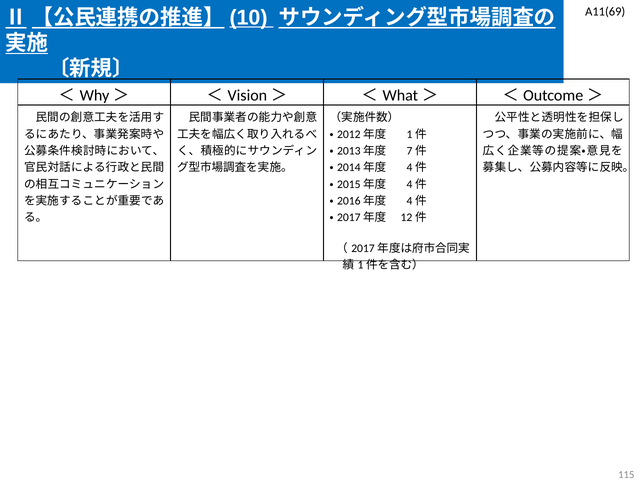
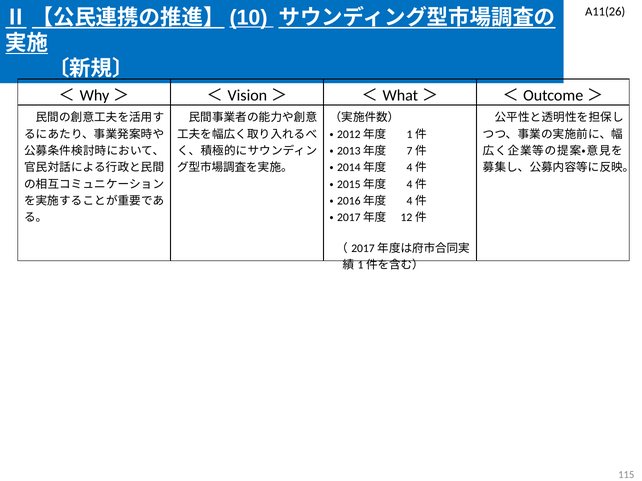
A11(69: A11(69 -> A11(26 (605, 12)
